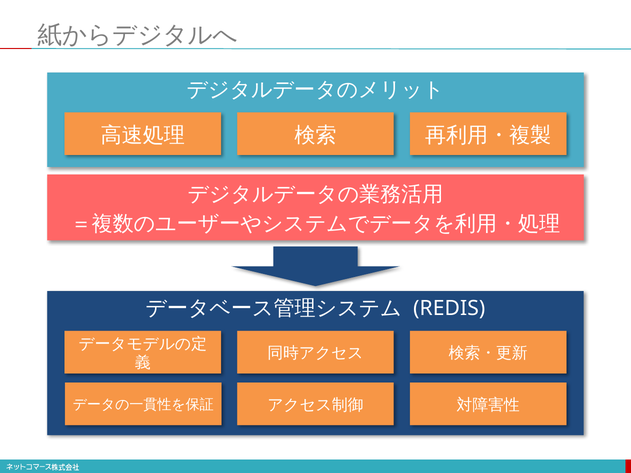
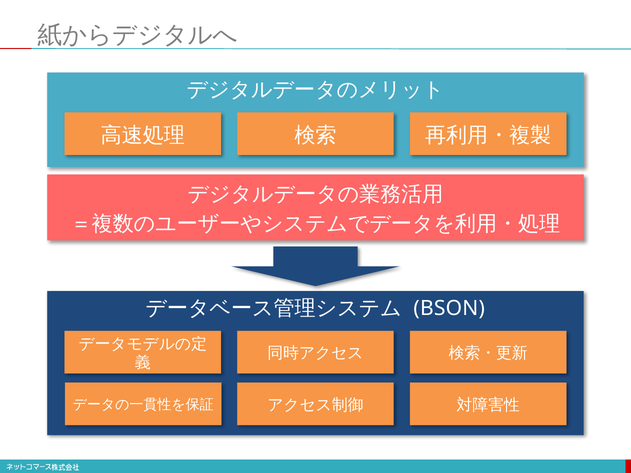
REDIS: REDIS -> BSON (449, 309)
